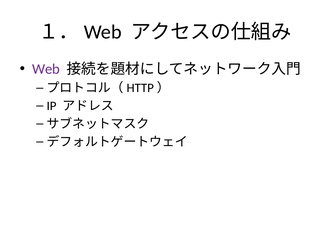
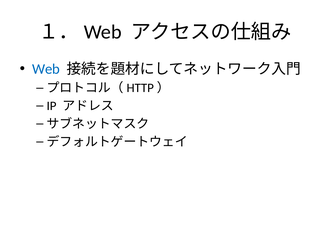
Web colour: purple -> blue (46, 69)
